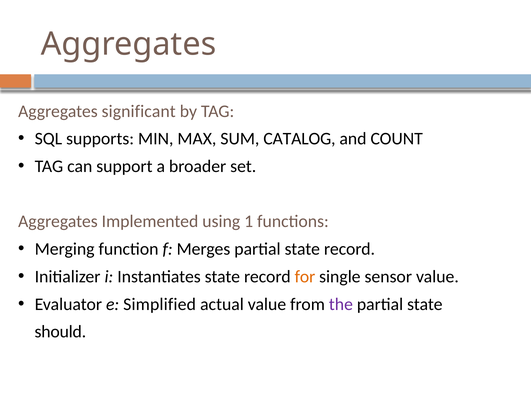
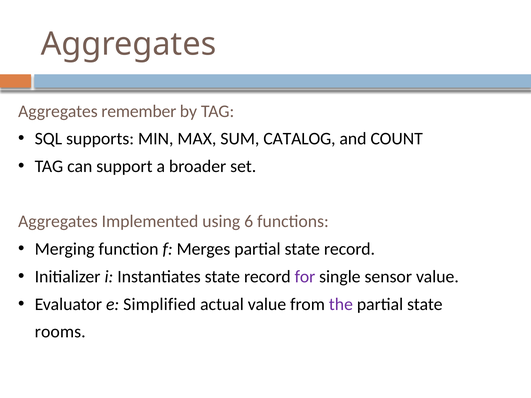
significant: significant -> remember (139, 111)
1: 1 -> 6 (249, 222)
for colour: orange -> purple (305, 277)
should: should -> rooms (60, 332)
